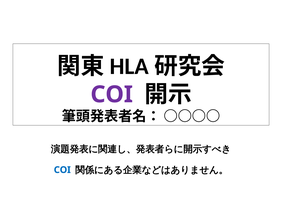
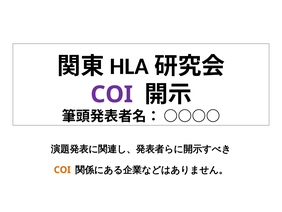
COI colour: blue -> orange (62, 169)
